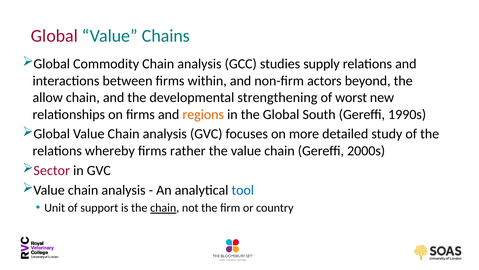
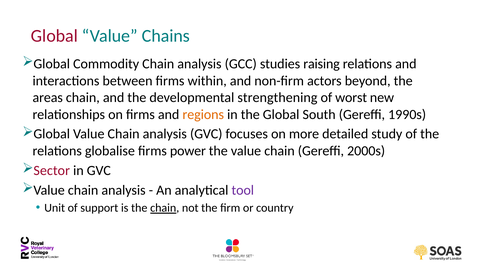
supply: supply -> raising (322, 64)
allow: allow -> areas (48, 97)
whereby: whereby -> globalise (110, 151)
rather: rather -> power (188, 151)
tool colour: blue -> purple (243, 190)
